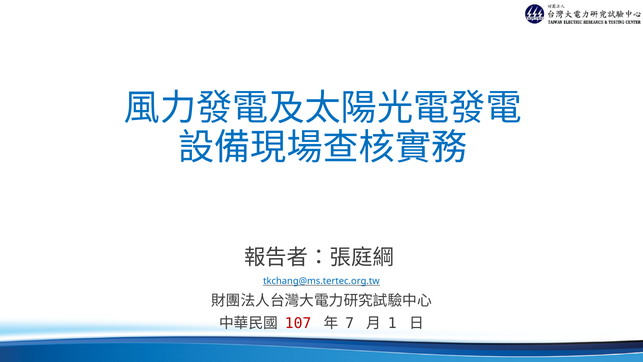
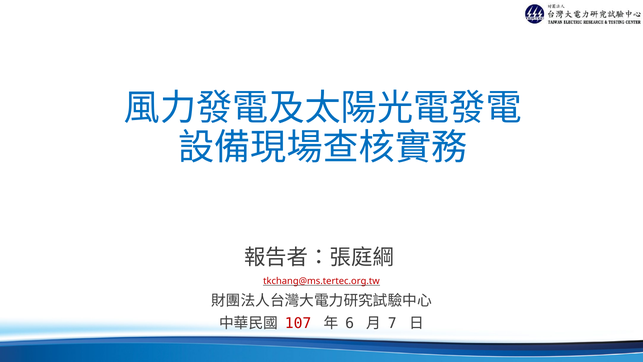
tkchang@ms.tertec.org.tw colour: blue -> red (321, 281)
7: 7 -> 6 (350, 323)
1: 1 -> 7 (392, 323)
